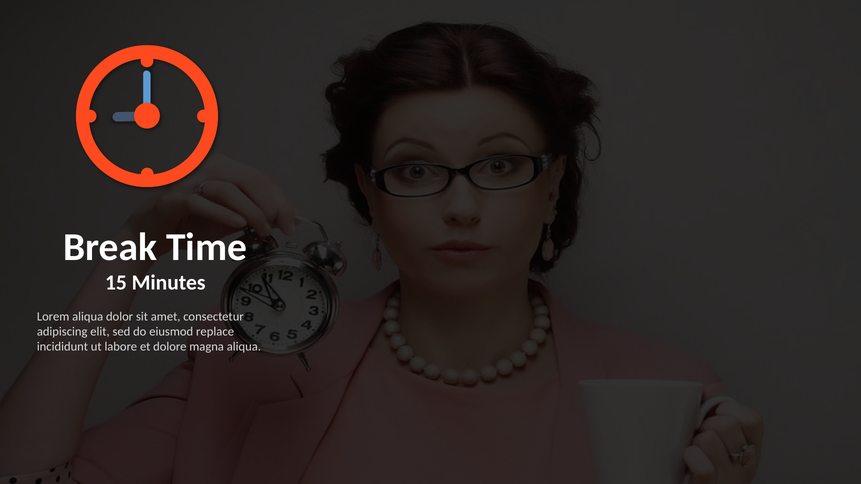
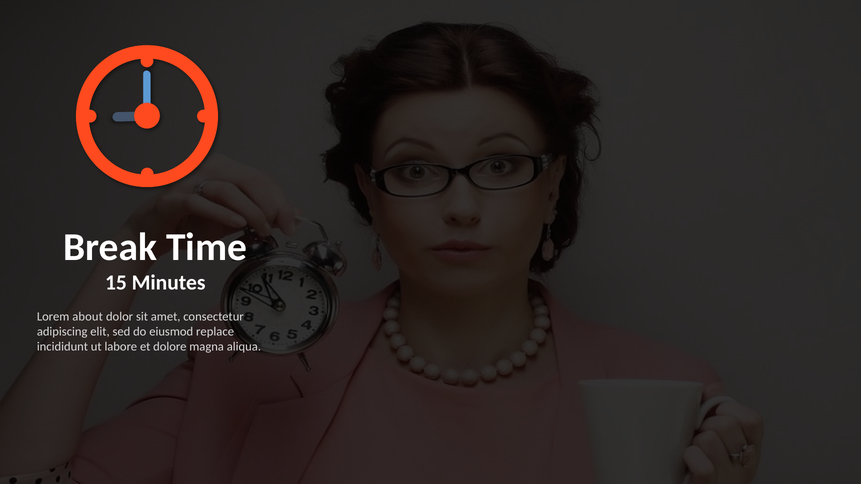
Lorem aliqua: aliqua -> about (88, 317)
